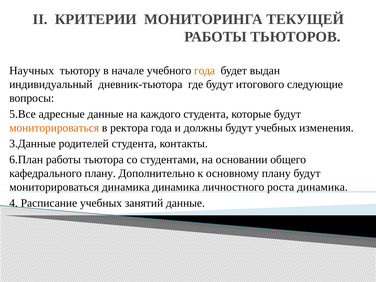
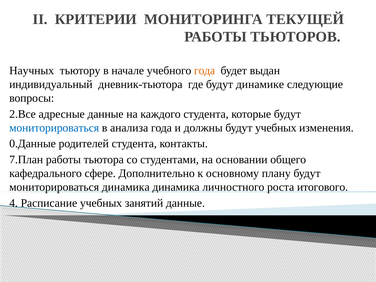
итогового: итогового -> динамике (260, 84)
5.Все: 5.Все -> 2.Все (23, 114)
мониторироваться colour: orange -> blue (54, 128)
ректора: ректора -> анализа (129, 128)
3.Данные: 3.Данные -> 0.Данные (33, 144)
6.План: 6.План -> 7.План (26, 160)
кафедрального плану: плану -> сфере (100, 173)
роста динамика: динамика -> итогового (323, 187)
